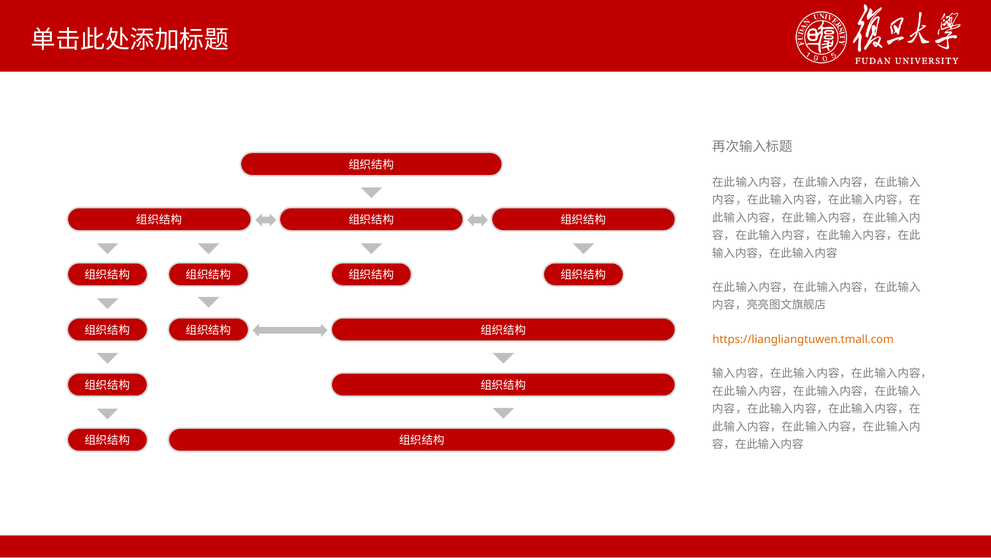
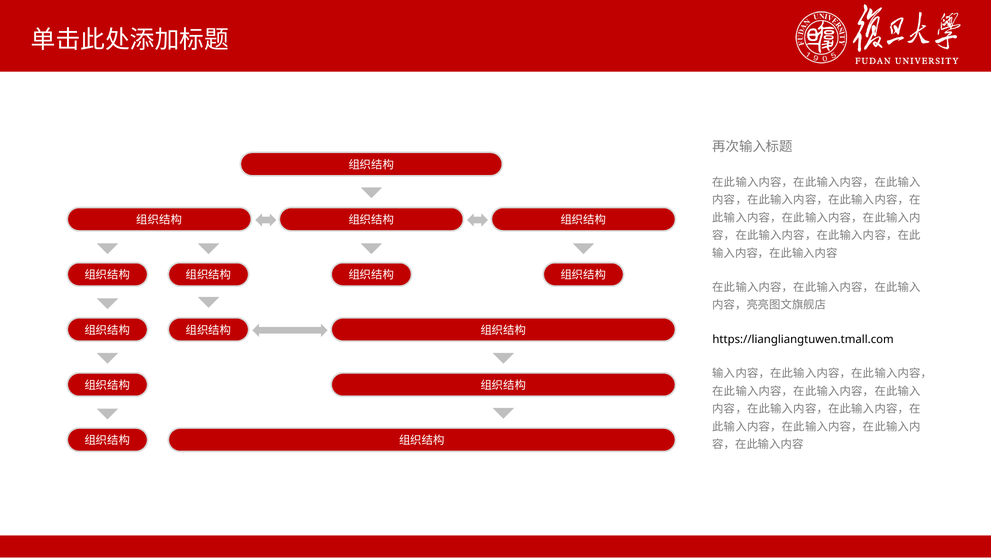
https://liangliangtuwen.tmall.com colour: orange -> black (803, 339)
